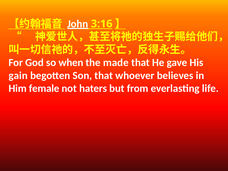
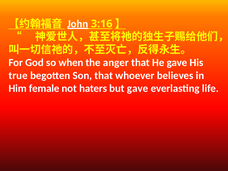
made: made -> anger (116, 63)
gain: gain -> true (18, 75)
but from: from -> gave (138, 88)
